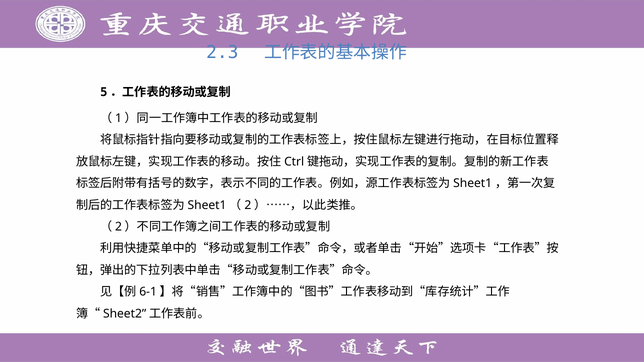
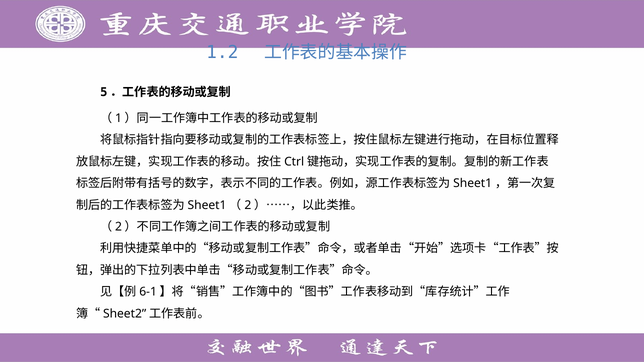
2.3: 2.3 -> 1.2 (222, 52)
